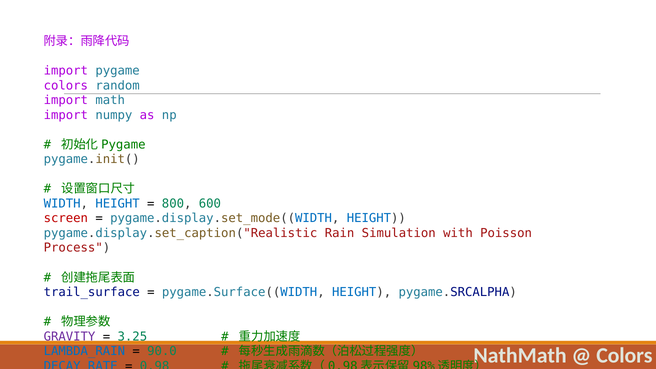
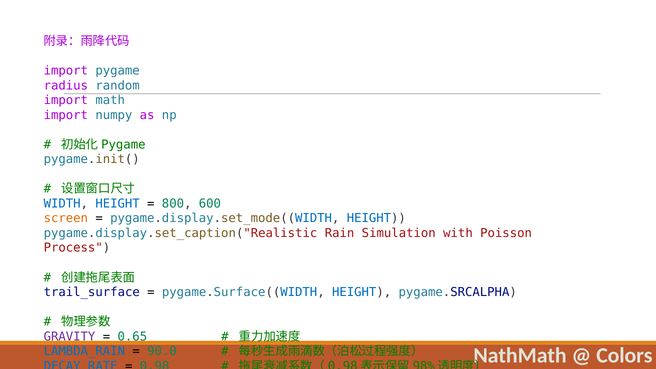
colors: colors -> radius (66, 86)
screen colour: red -> orange (66, 218)
3.25: 3.25 -> 0.65 (132, 336)
